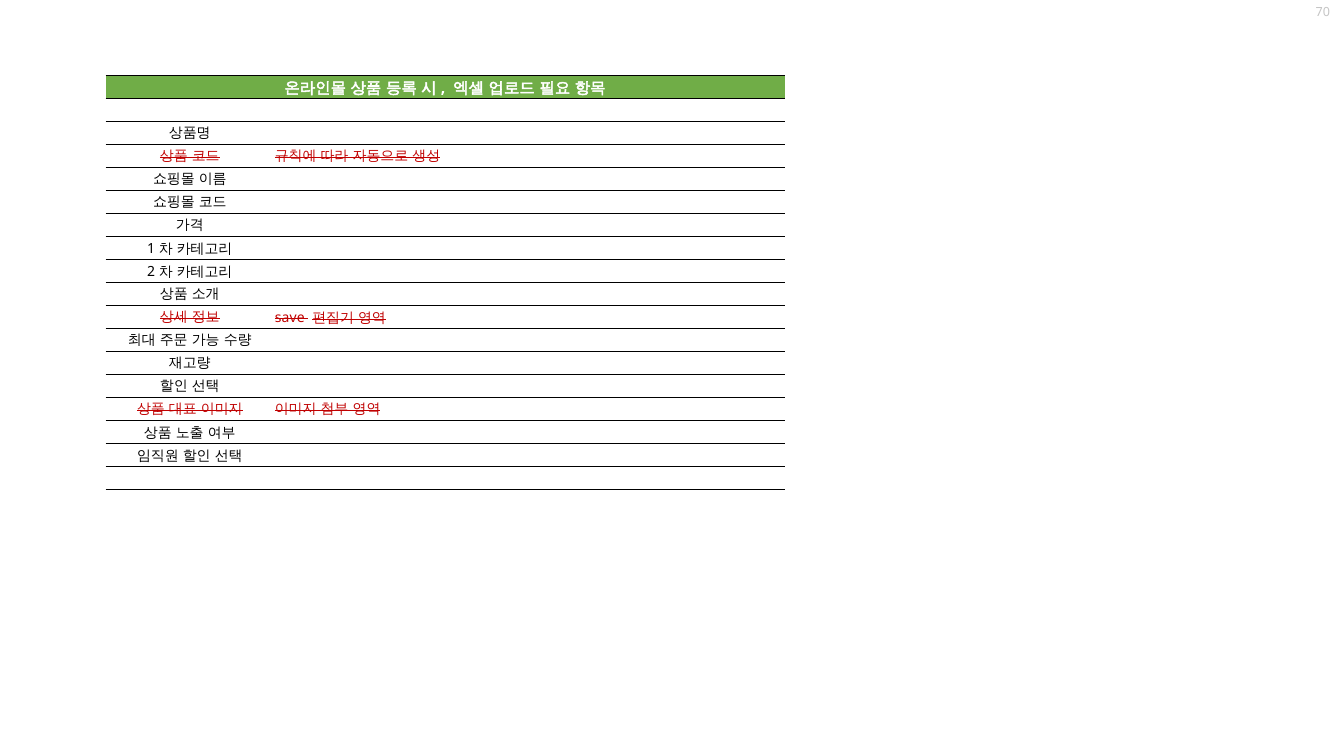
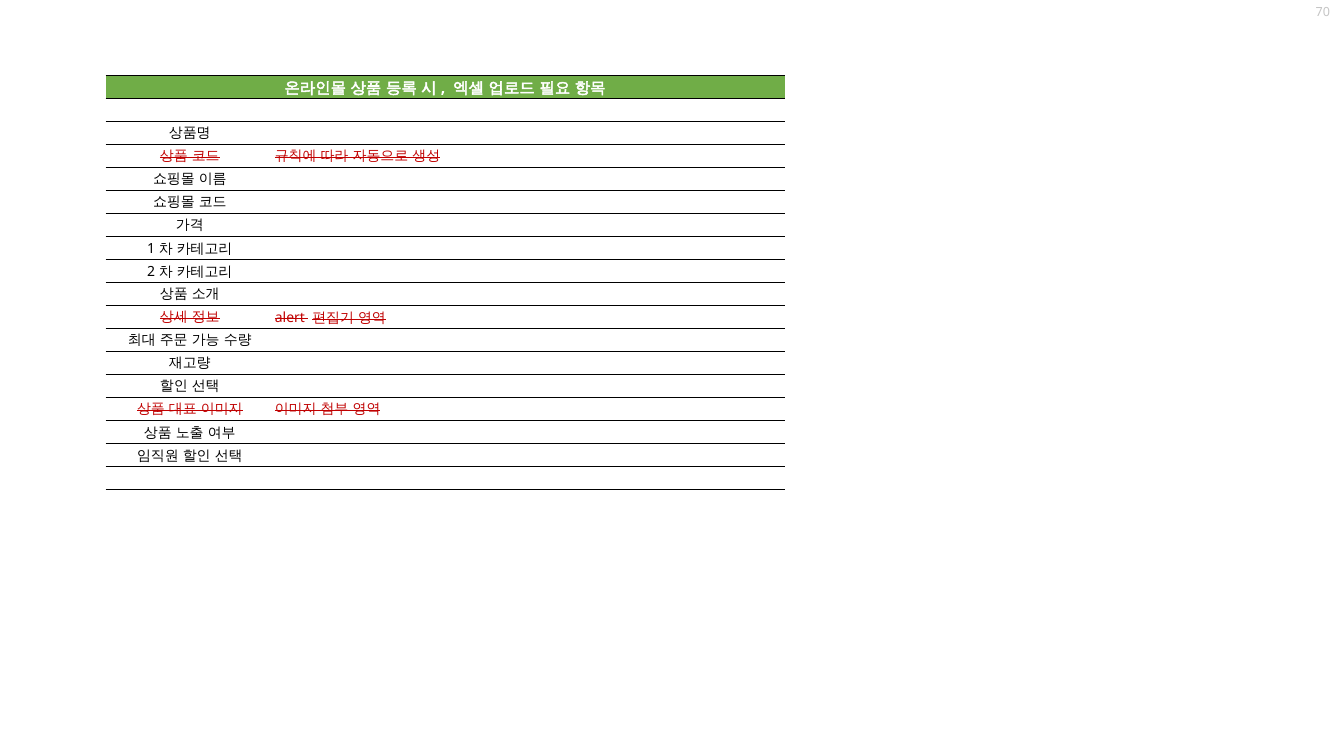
save: save -> alert (290, 318)
